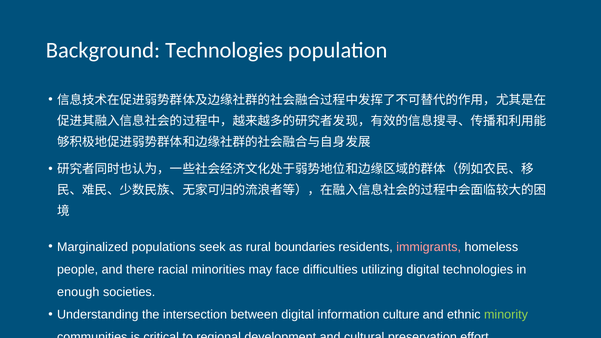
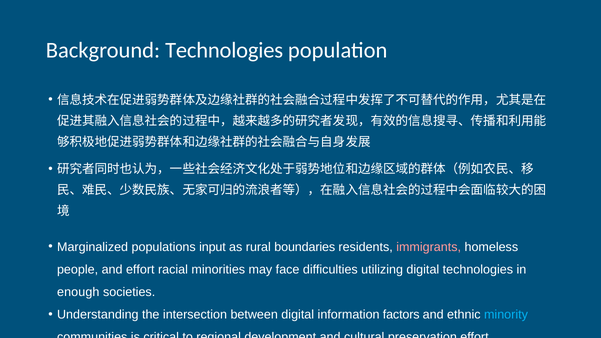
seek: seek -> input (212, 247)
and there: there -> effort (140, 270)
culture: culture -> factors (401, 315)
minority colour: light green -> light blue (506, 315)
